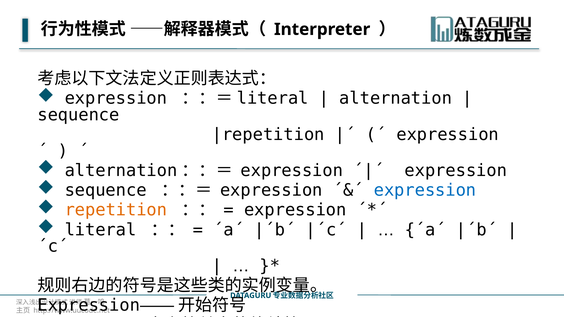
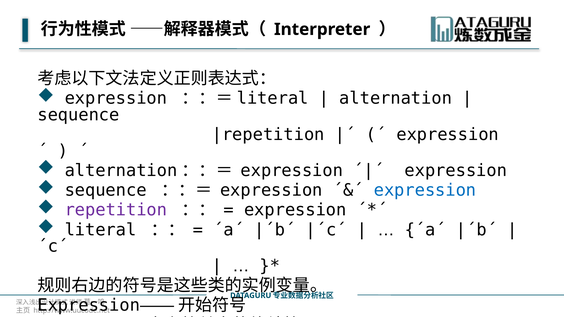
repetition colour: orange -> purple (116, 210)
